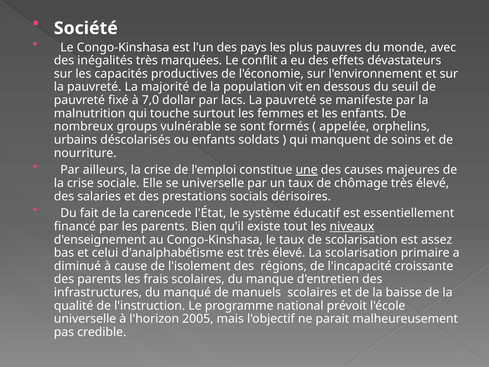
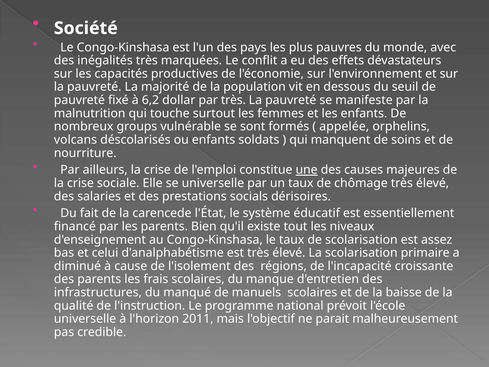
7,0: 7,0 -> 6,2 (150, 100)
par lacs: lacs -> très (233, 100)
urbains: urbains -> volcans (76, 140)
niveaux underline: present -> none (352, 226)
2005: 2005 -> 2011 (198, 319)
